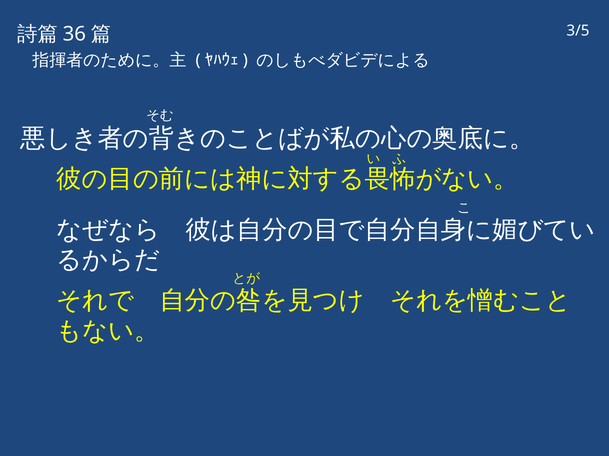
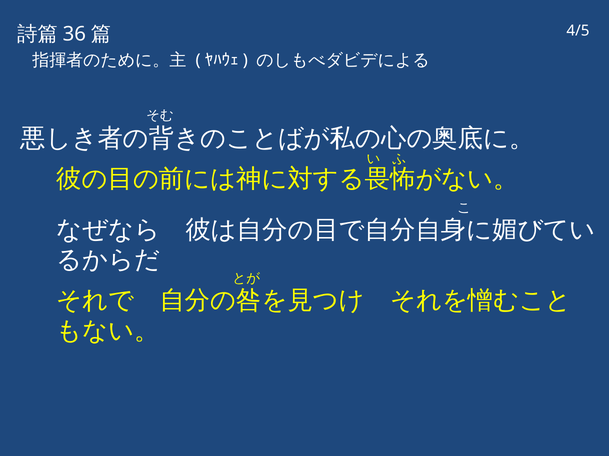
3/5: 3/5 -> 4/5 (578, 31)
